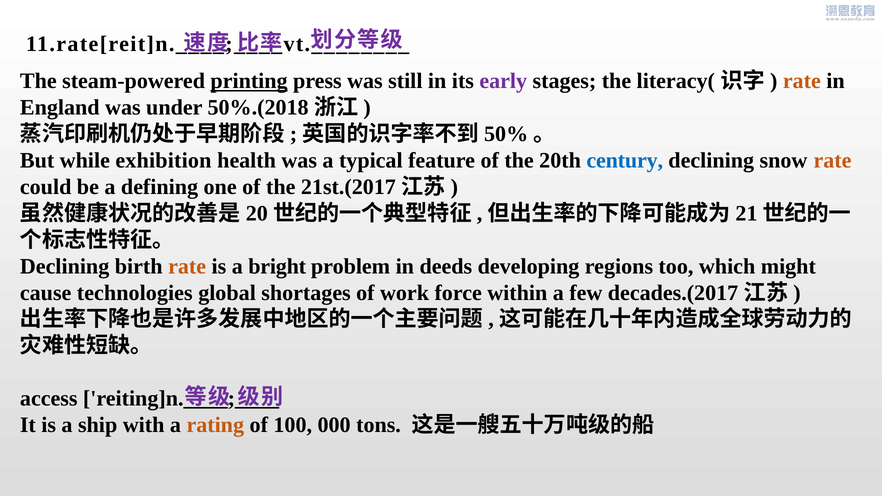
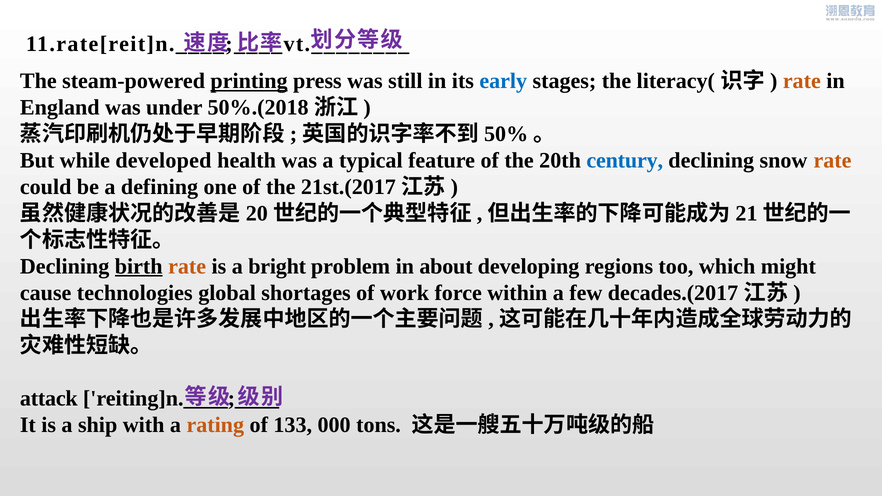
early colour: purple -> blue (503, 81)
exhibition: exhibition -> developed (163, 161)
birth underline: none -> present (139, 266)
deeds: deeds -> about (446, 266)
access: access -> attack (49, 399)
100: 100 -> 133 (293, 425)
